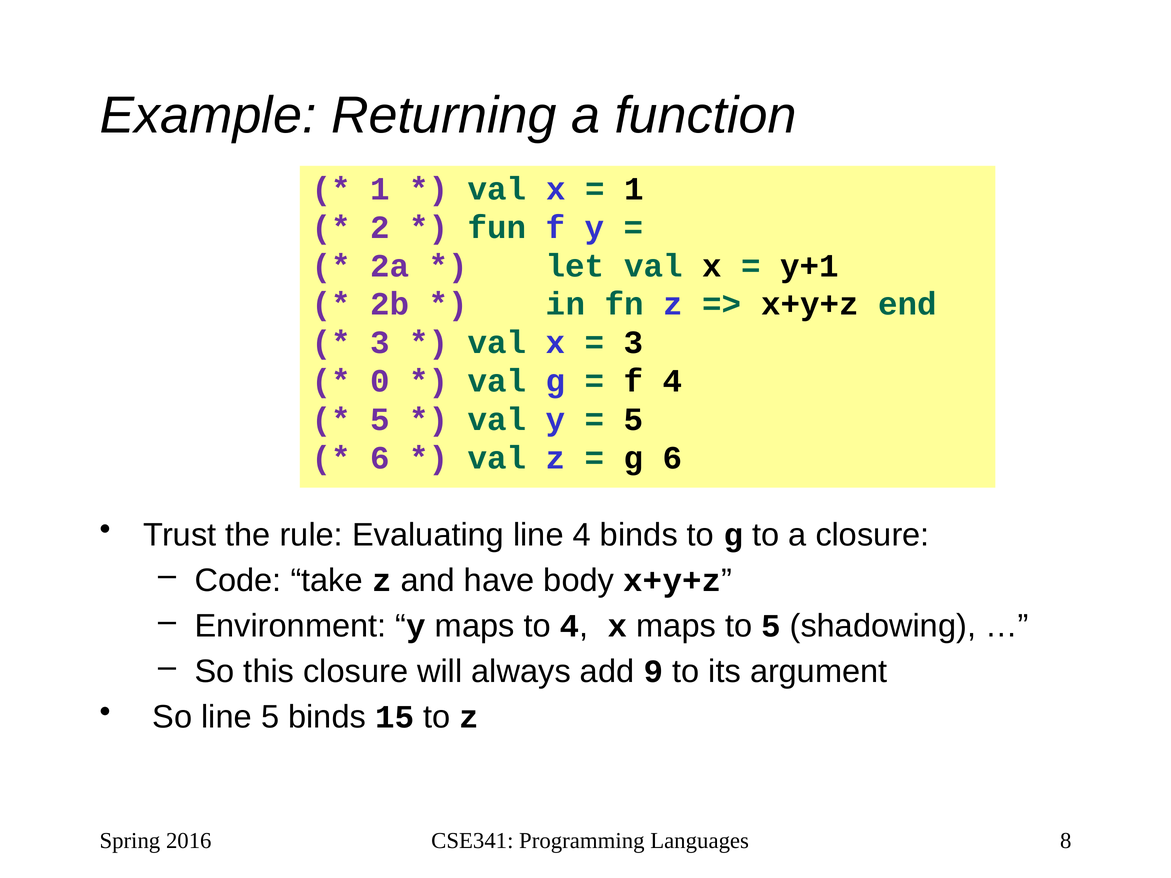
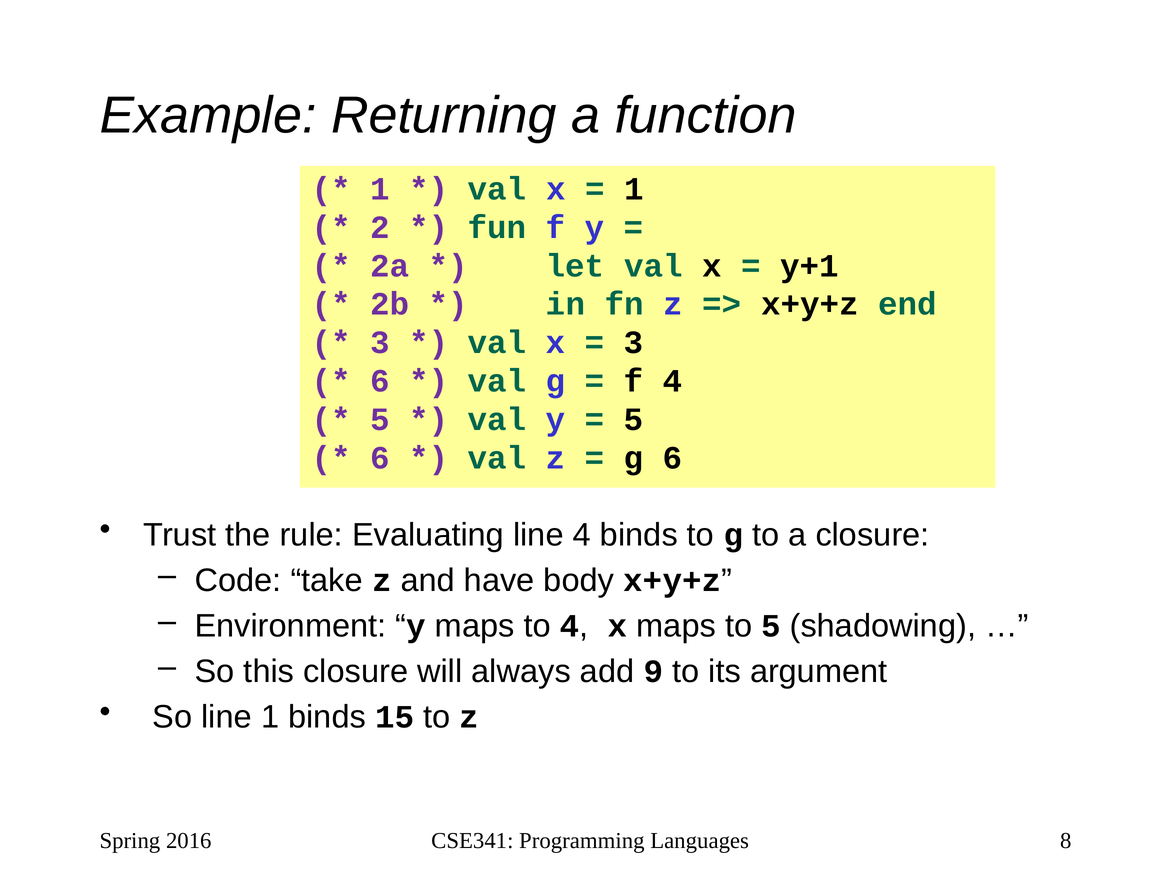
0: 0 -> 6 (380, 381)
line 5: 5 -> 1 (270, 717)
